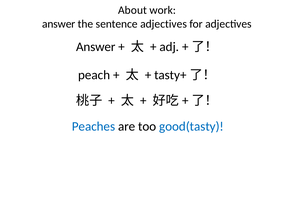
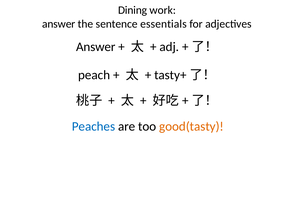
About: About -> Dining (133, 10)
sentence adjectives: adjectives -> essentials (164, 24)
good(tasty colour: blue -> orange (191, 127)
